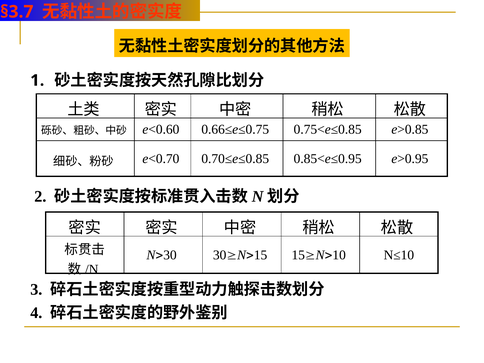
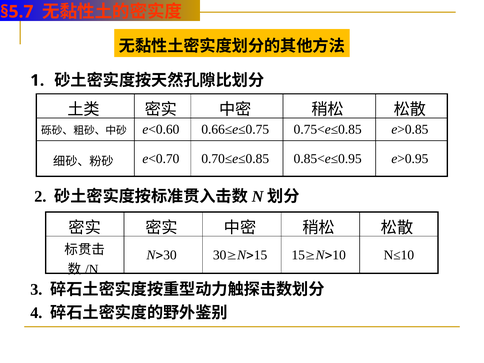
§3.7: §3.7 -> §5.7 (17, 12)
